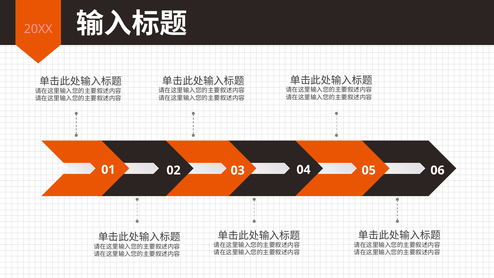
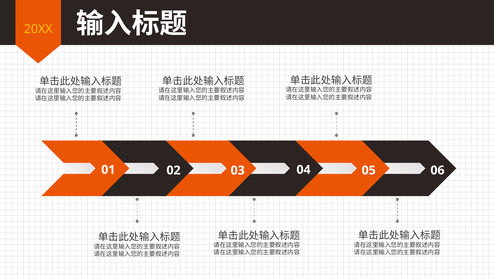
20XX colour: pink -> yellow (38, 29)
